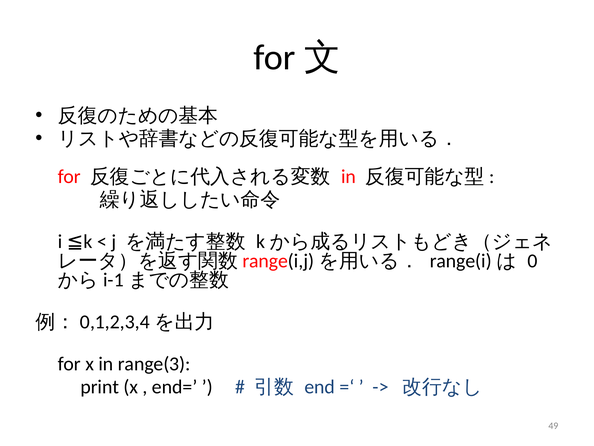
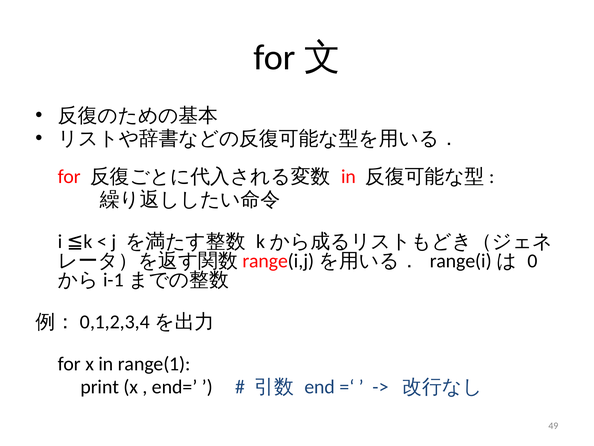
range(3: range(3 -> range(1 (154, 363)
